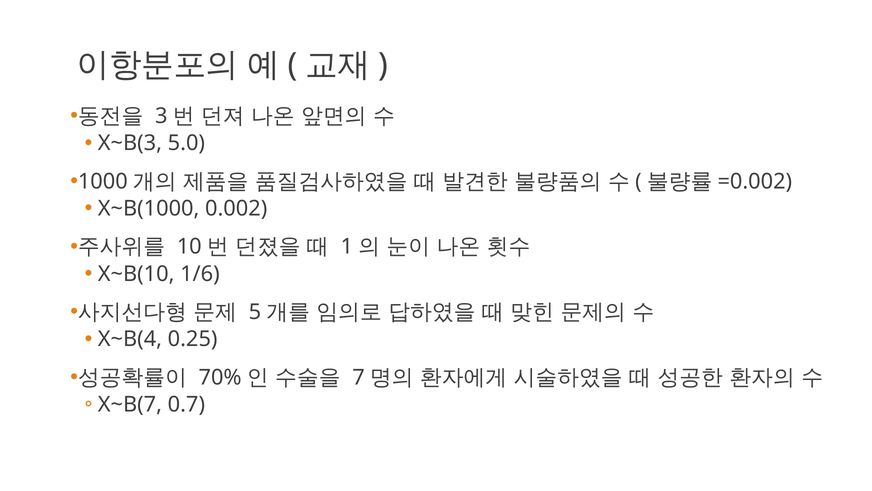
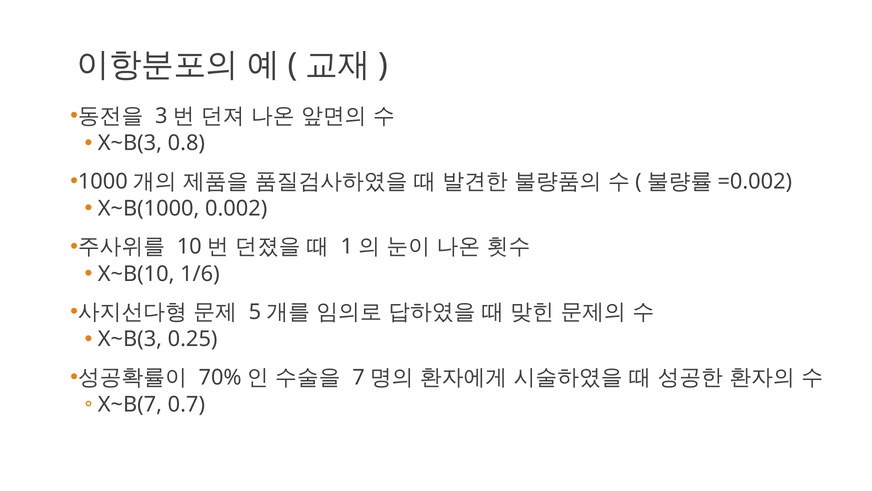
5.0: 5.0 -> 0.8 (186, 143)
X~B(4: X~B(4 -> X~B(3 (130, 339)
